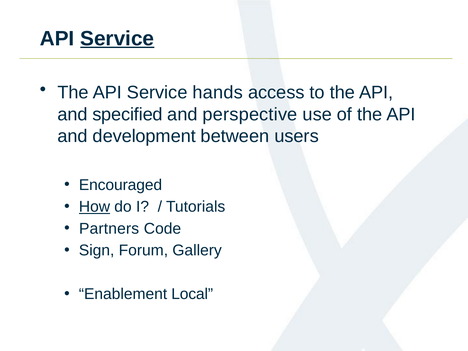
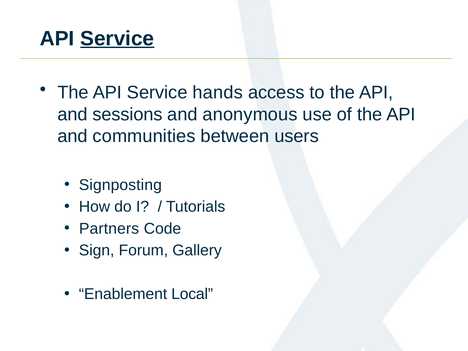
specified: specified -> sessions (128, 114)
perspective: perspective -> anonymous (250, 114)
development: development -> communities (144, 136)
Encouraged: Encouraged -> Signposting (120, 185)
How underline: present -> none (94, 207)
